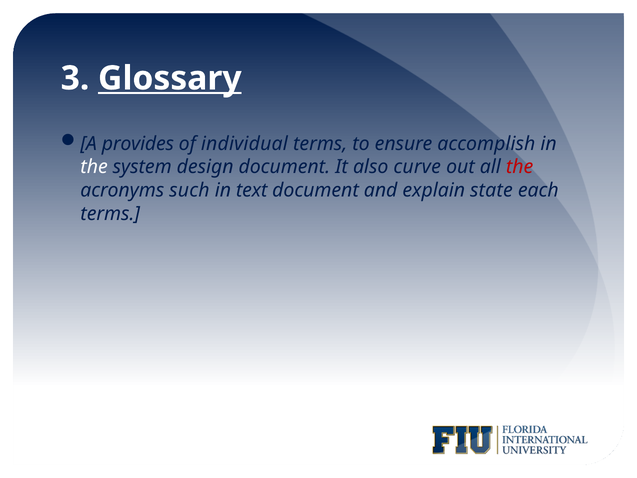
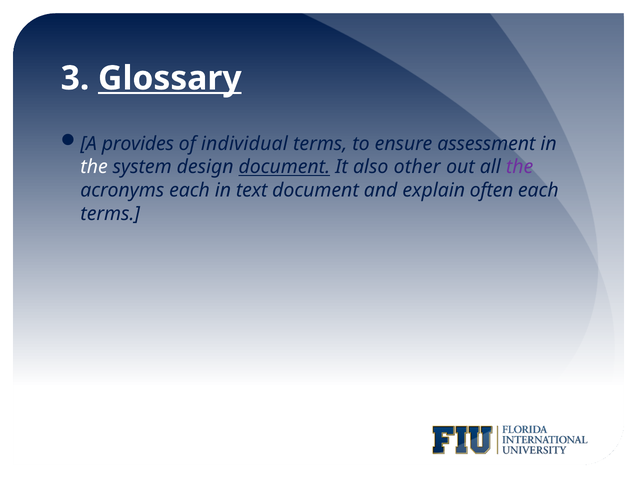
accomplish: accomplish -> assessment (486, 144)
document underline: none -> present (284, 167)
curve: curve -> other (417, 167)
the colour: red -> purple (520, 167)
acronyms such: such -> each (190, 190)
state: state -> often (492, 190)
